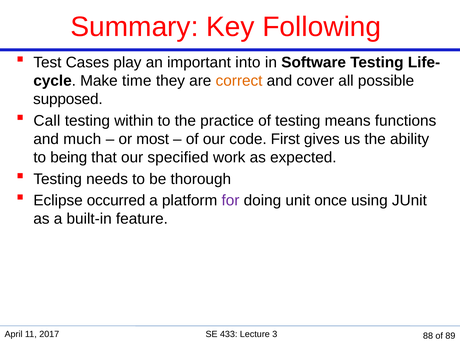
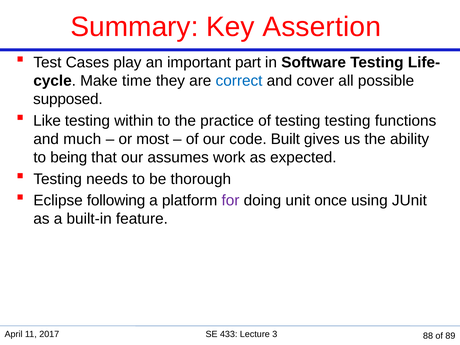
Following: Following -> Assertion (322, 27)
into: into -> part (248, 62)
correct colour: orange -> blue (239, 81)
Call: Call -> Like (47, 121)
testing means: means -> testing (348, 121)
First: First -> Built (285, 139)
specified: specified -> assumes (178, 157)
occurred: occurred -> following (116, 200)
